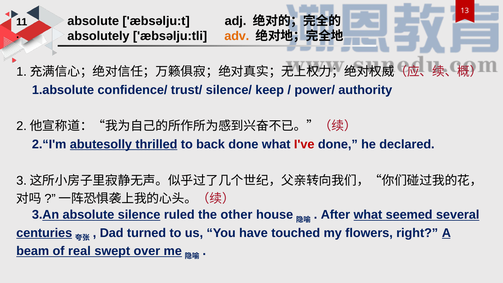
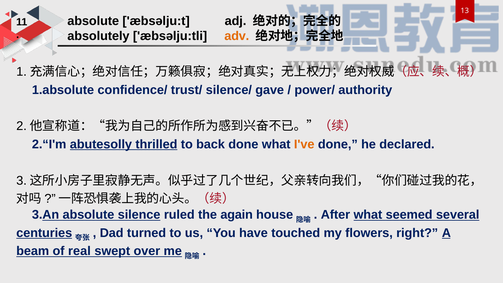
keep: keep -> gave (270, 90)
I've colour: red -> orange (304, 144)
other: other -> again (237, 215)
